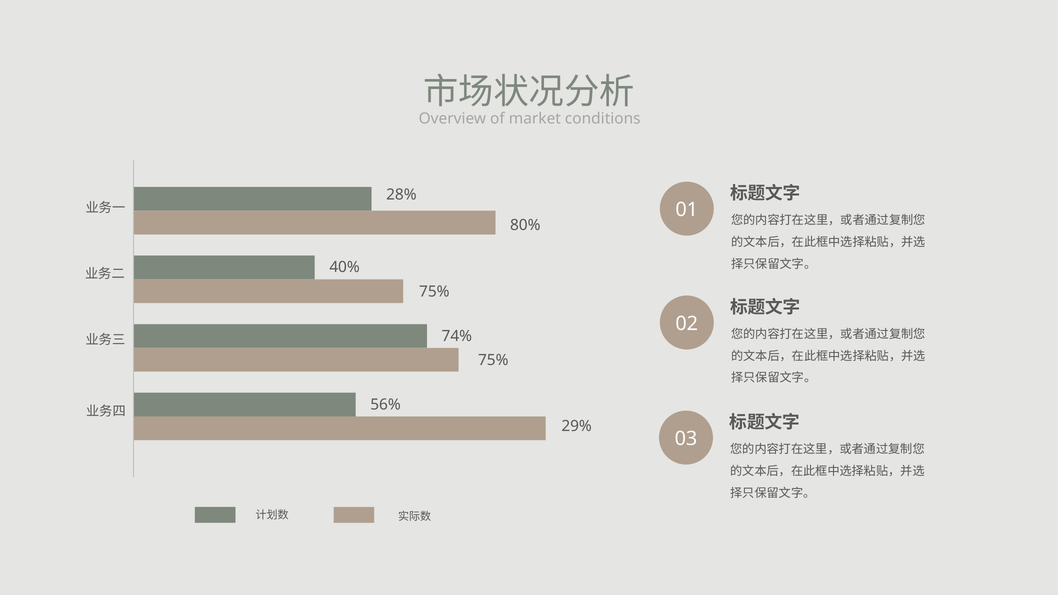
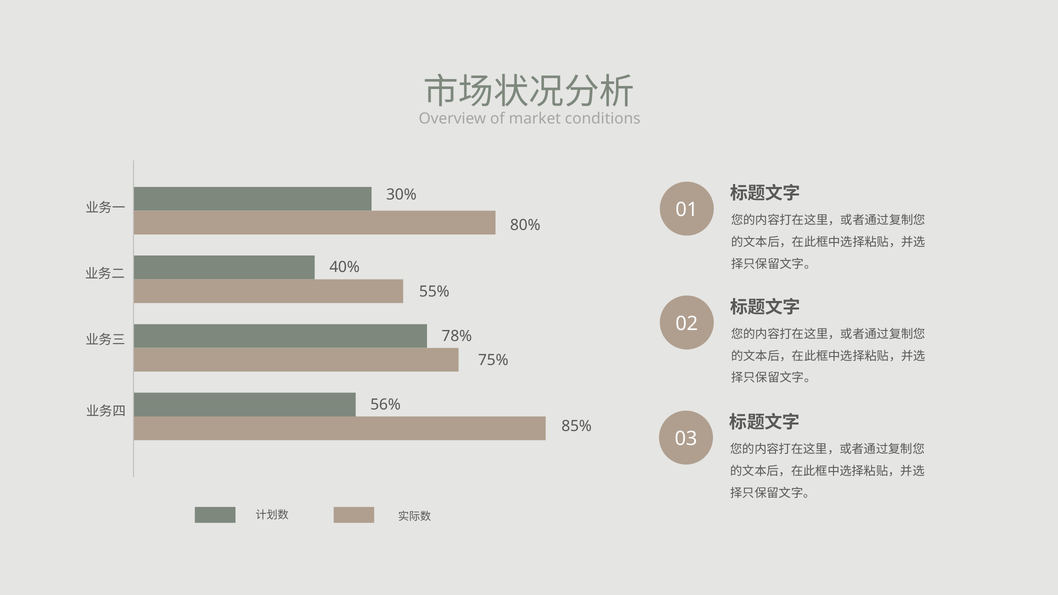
28%: 28% -> 30% (401, 195)
75%: 75% -> 55% (434, 292)
74%: 74% -> 78% (457, 336)
29%: 29% -> 85% (577, 426)
